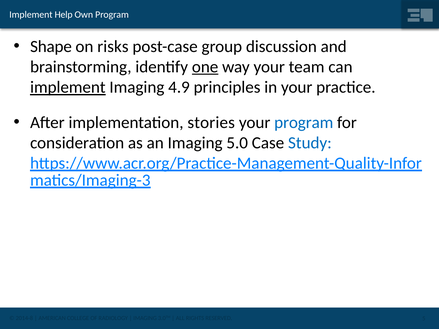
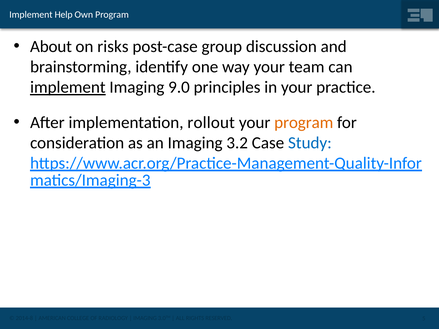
Shape: Shape -> About (51, 46)
one underline: present -> none (205, 67)
4.9: 4.9 -> 9.0 (179, 87)
stories: stories -> rollout (211, 122)
program colour: blue -> orange (304, 122)
5.0: 5.0 -> 3.2 (237, 143)
